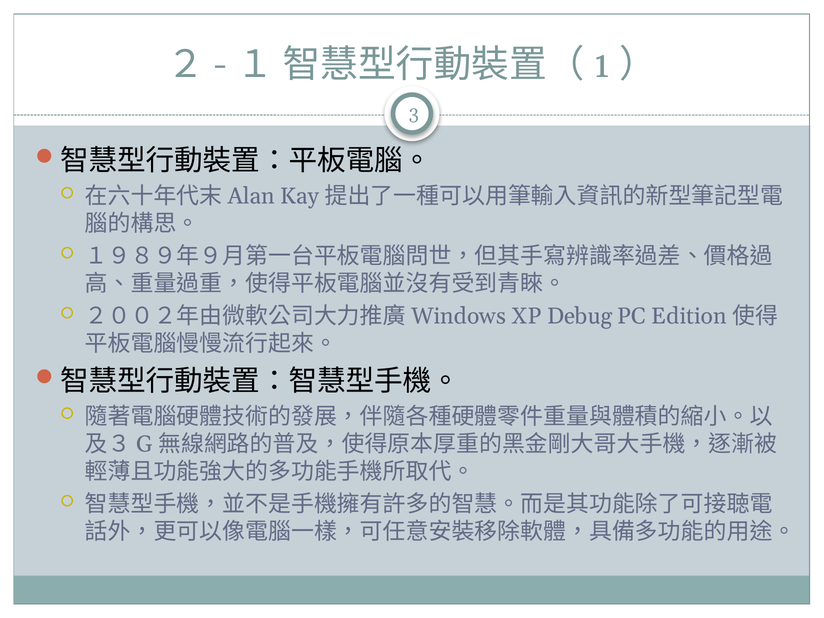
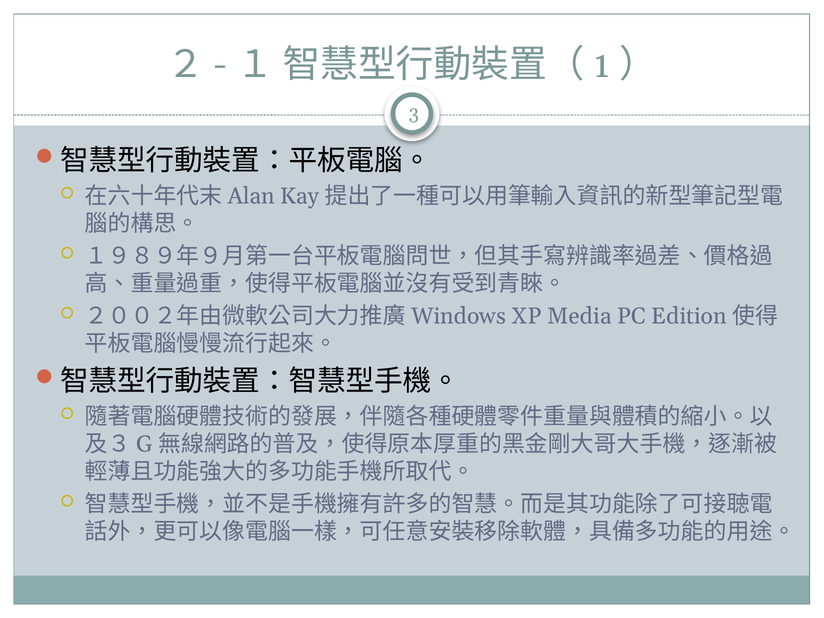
Debug: Debug -> Media (580, 316)
